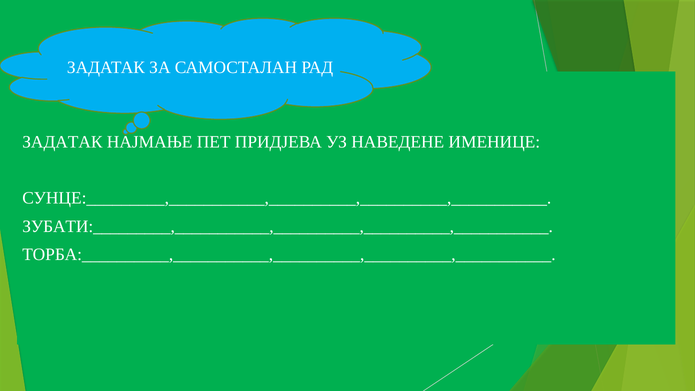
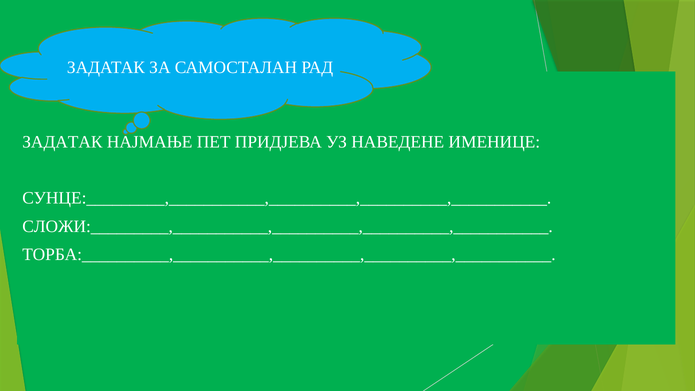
ЗУБАТИ:_________,___________,__________,__________,___________: ЗУБАТИ:_________,___________,__________,__________,___________ -> СЛОЖИ:_________,___________,__________,__________,___________ (288, 226)
